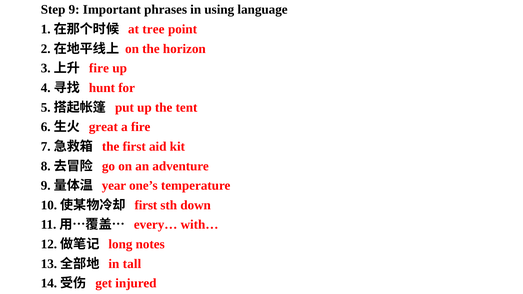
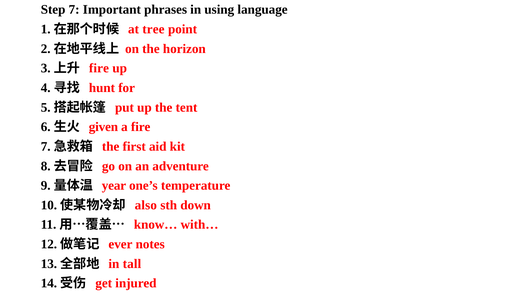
9: 9 -> 7 (74, 10)
great: great -> given (103, 127)
first: first -> also (146, 205)
every…: every… -> know… (156, 225)
long: long -> ever (120, 244)
